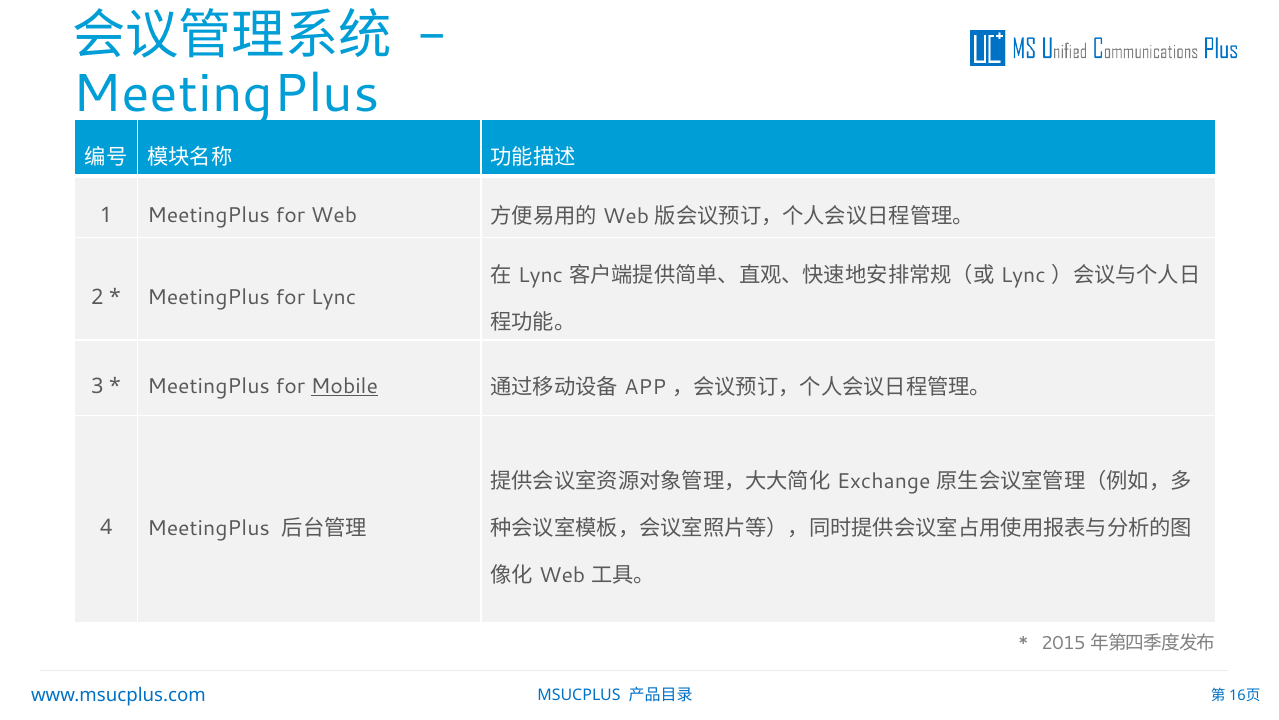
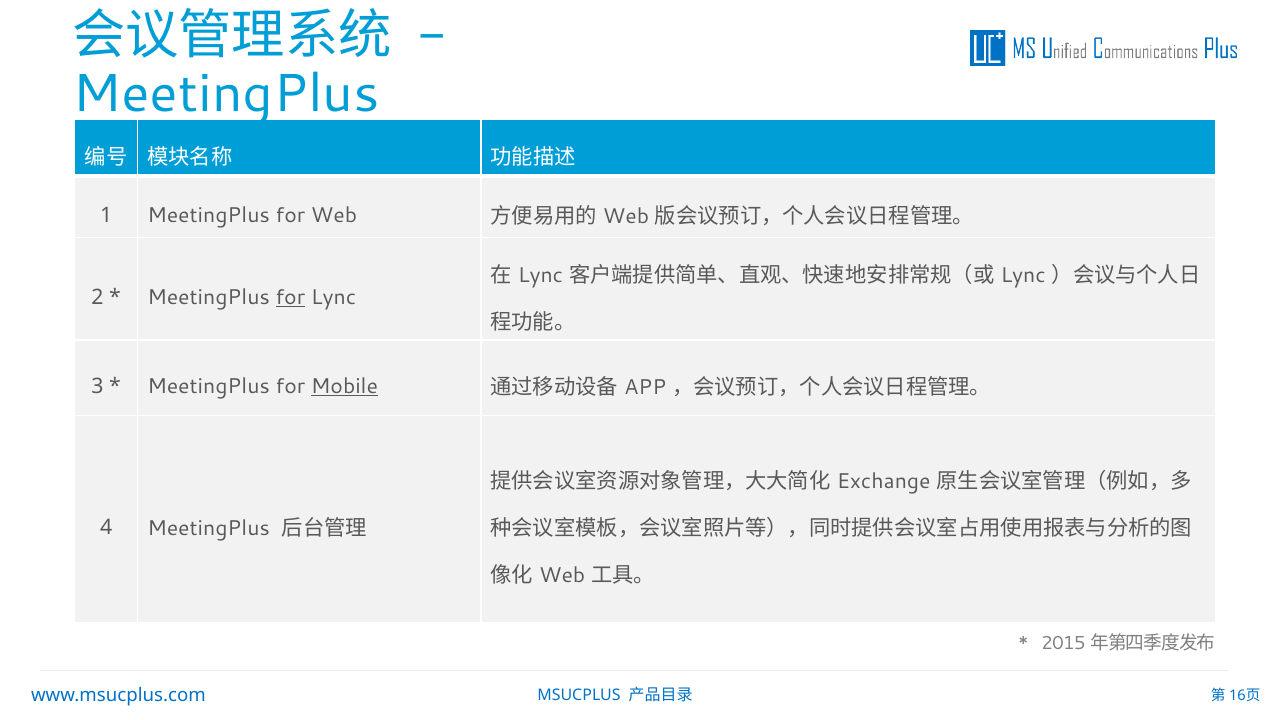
for underline: none -> present (290, 297)
